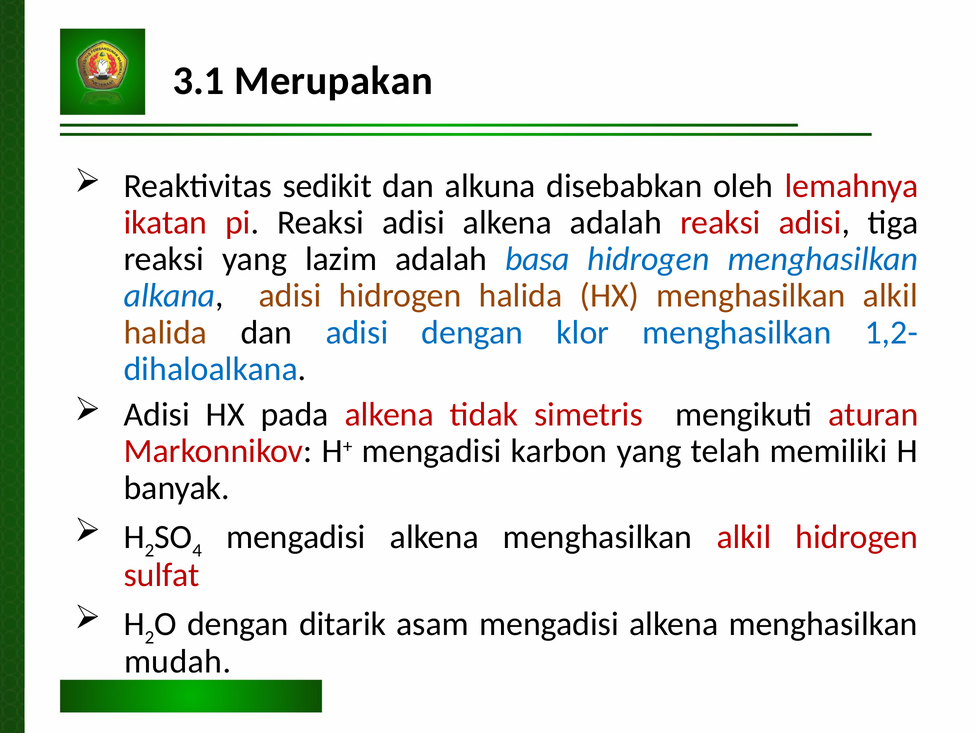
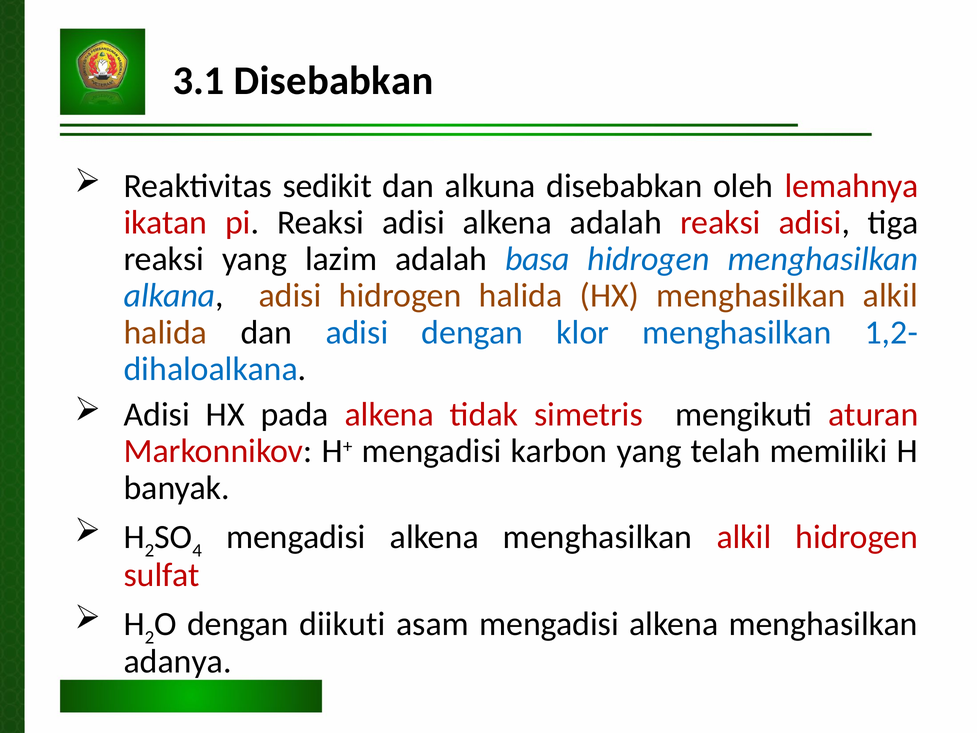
3.1 Merupakan: Merupakan -> Disebabkan (334, 81)
ditarik: ditarik -> diikuti (342, 624)
mudah: mudah -> adanya (178, 662)
